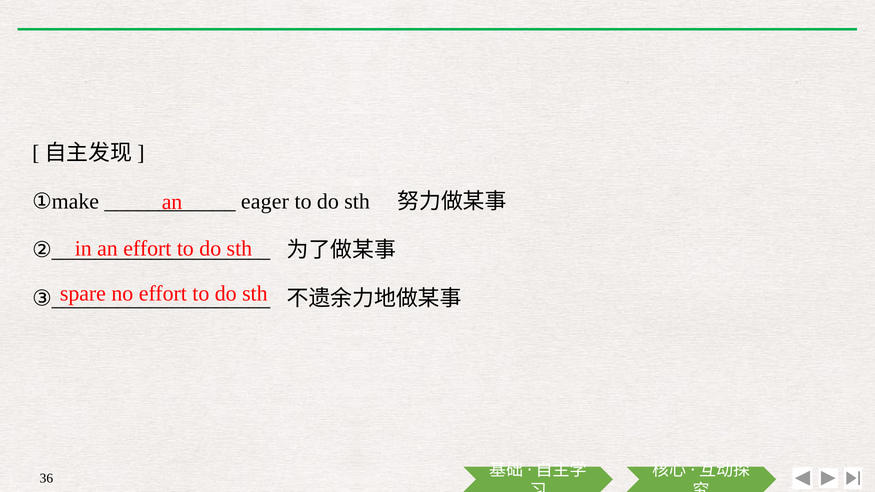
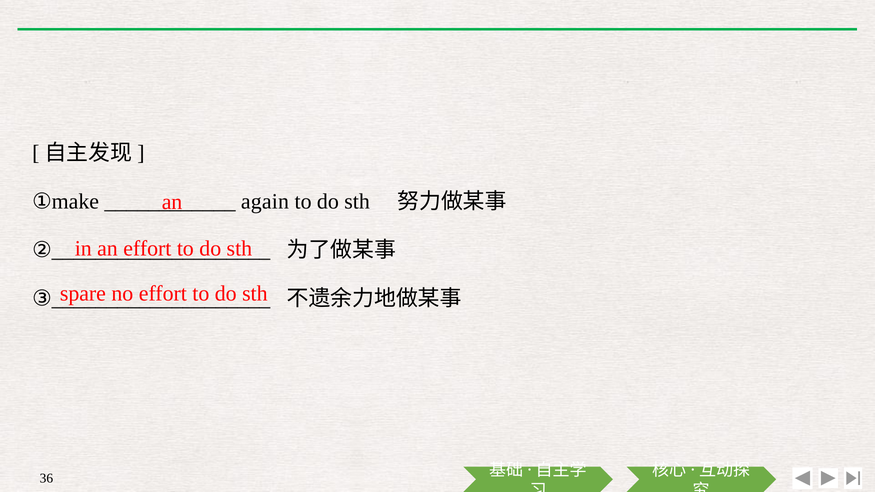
eager: eager -> again (265, 202)
